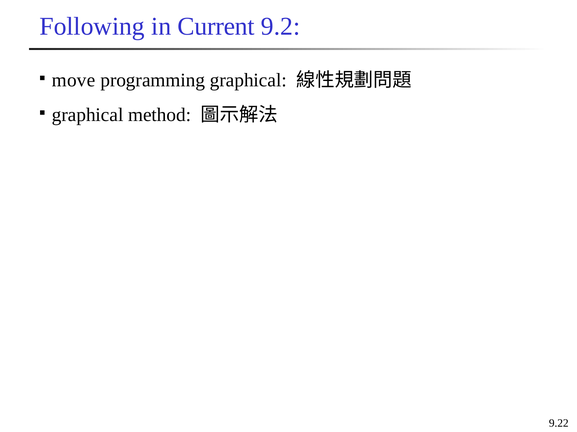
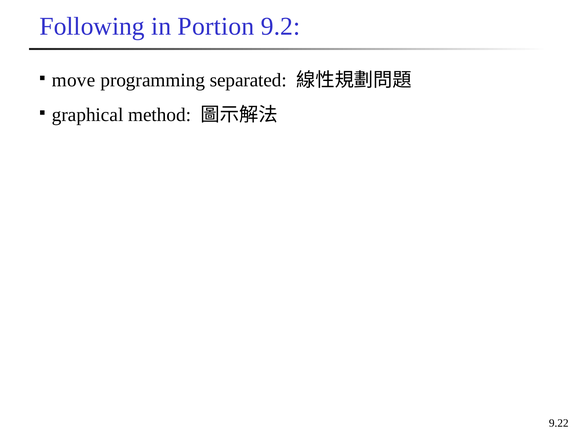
Current: Current -> Portion (216, 26)
programming graphical: graphical -> separated (248, 80)
